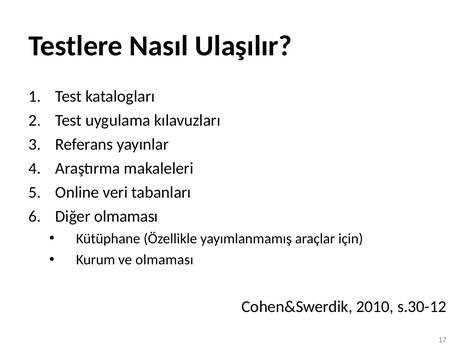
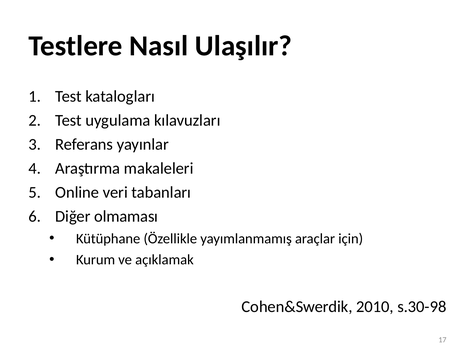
ve olmaması: olmaması -> açıklamak (164, 260)
s.30-12: s.30-12 -> s.30-98 (422, 307)
